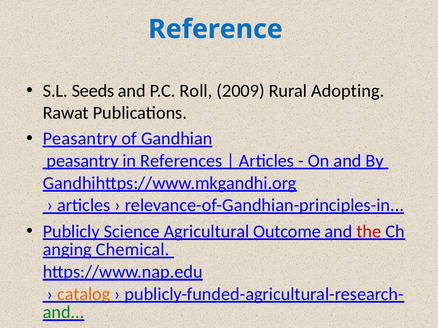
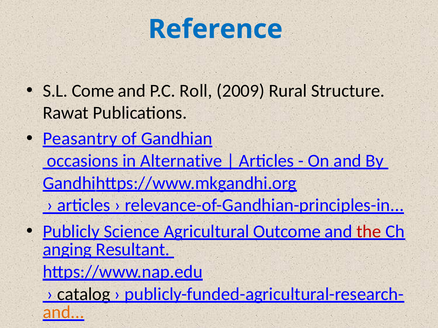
Seeds: Seeds -> Come (93, 91)
Adopting: Adopting -> Structure (348, 91)
peasantry: peasantry -> occasions (83, 161)
References: References -> Alternative (181, 161)
Chemical: Chemical -> Resultant (133, 250)
catalog colour: orange -> black (84, 294)
and colour: green -> orange (64, 313)
